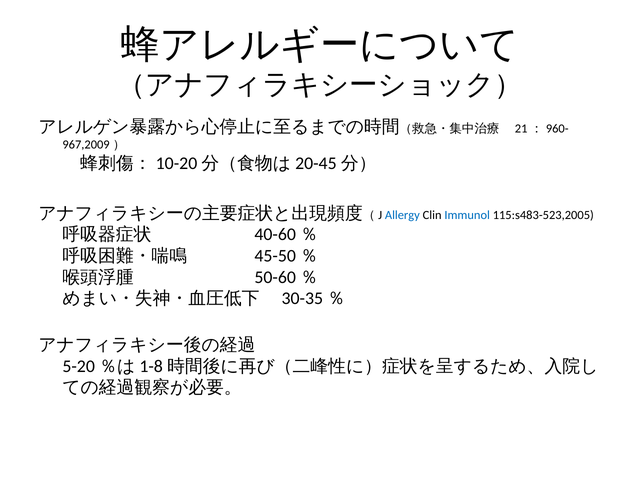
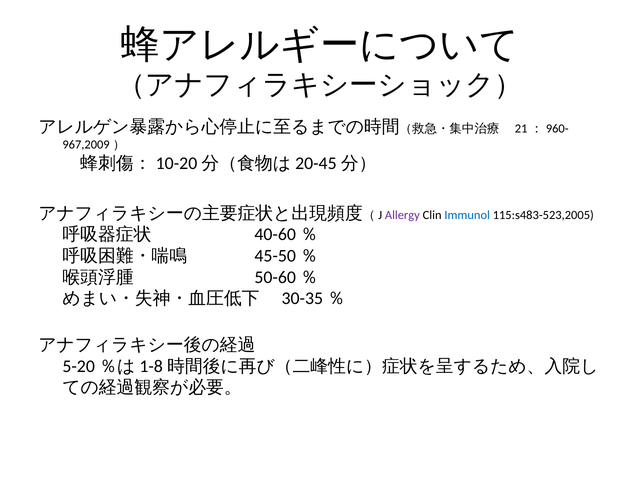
Allergy colour: blue -> purple (402, 215)
